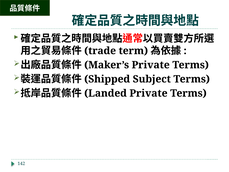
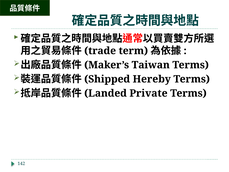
Private: Private -> Taiwan (151, 65)
Subject: Subject -> Hereby (152, 79)
